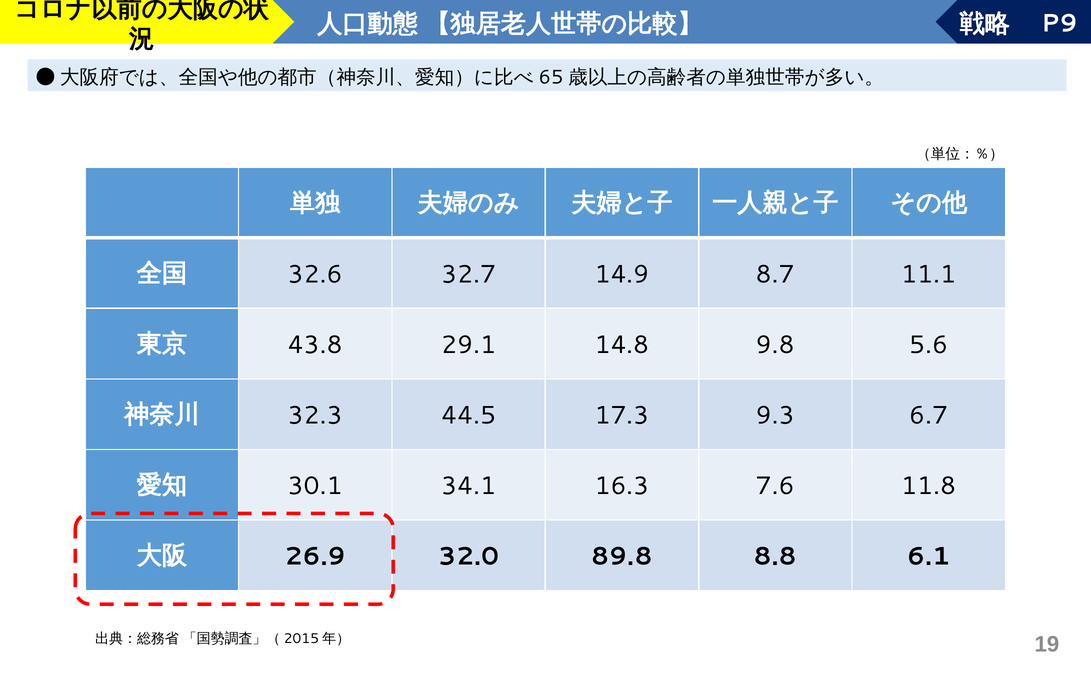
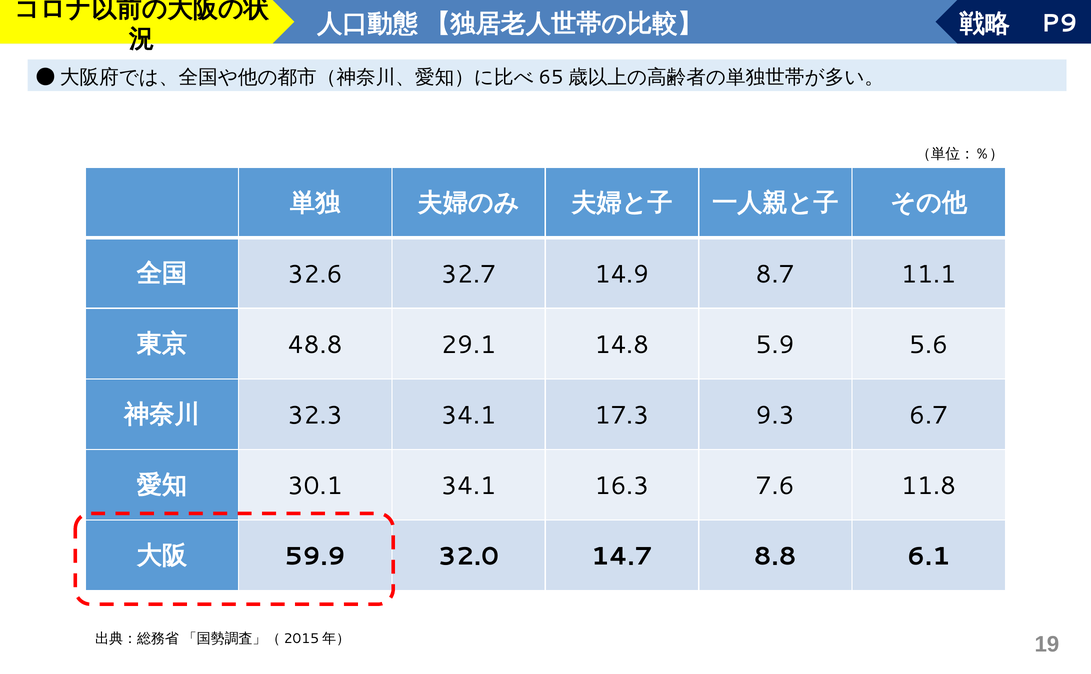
43.8: 43.8 -> 48.8 (315, 345)
9.8: 9.8 -> 5.9 (775, 345)
32.3 44.5: 44.5 -> 34.1 (469, 416)
26.9: 26.9 -> 59.9 (315, 557)
89.8: 89.8 -> 14.7 (622, 557)
